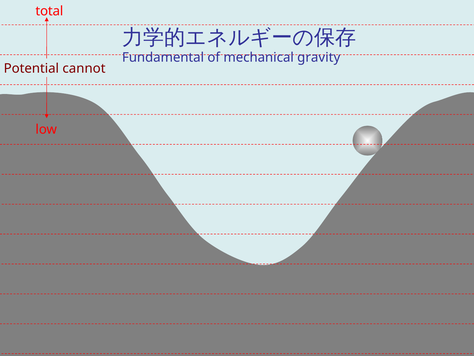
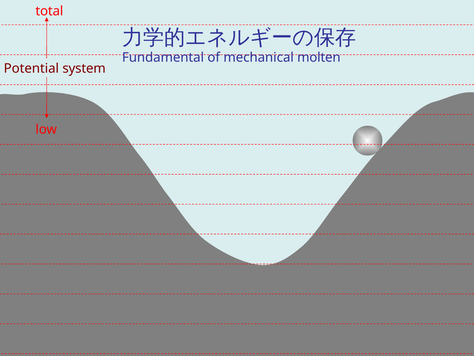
gravity: gravity -> molten (319, 57)
cannot: cannot -> system (84, 68)
